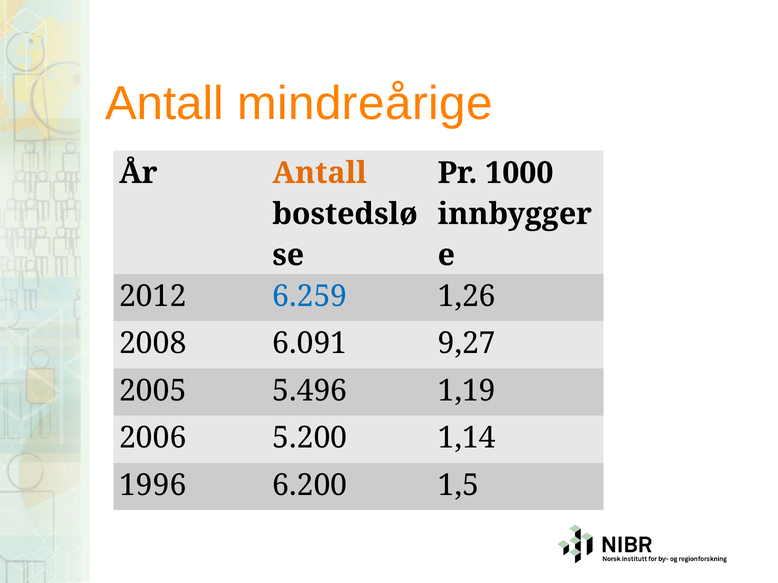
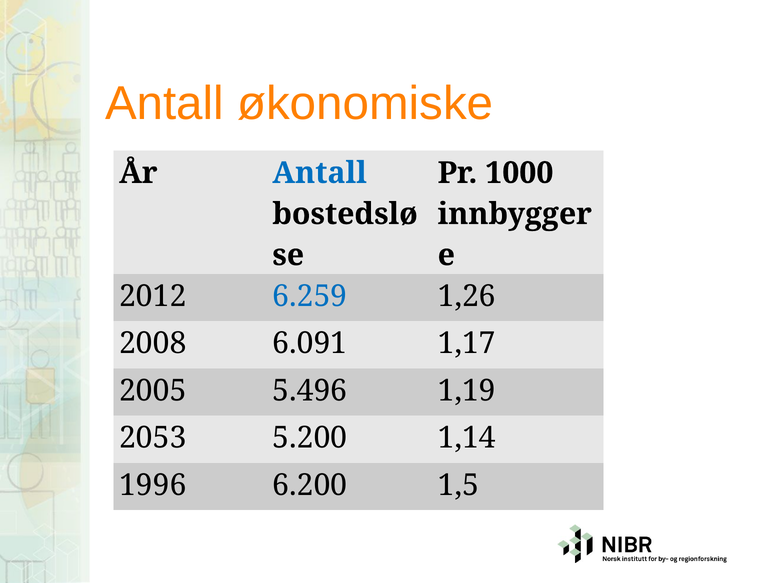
mindreårige: mindreårige -> økonomiske (365, 104)
Antall colour: orange -> blue (320, 173)
9,27: 9,27 -> 1,17 (467, 344)
2006: 2006 -> 2053 (153, 438)
